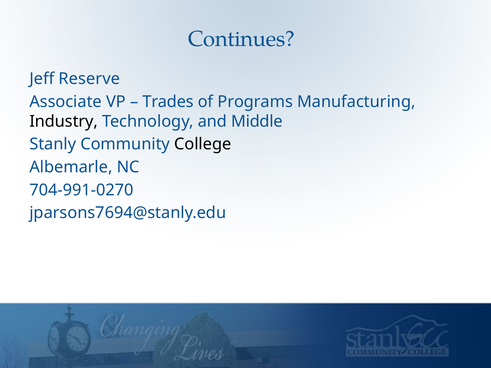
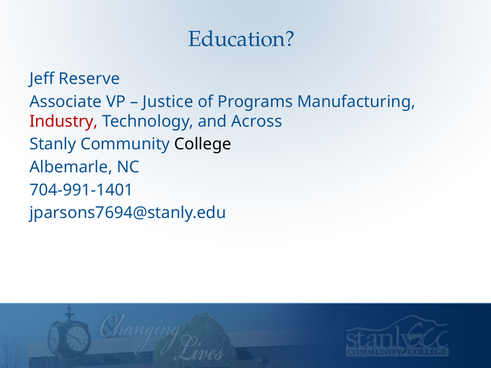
Continues: Continues -> Education (241, 39)
Trades: Trades -> Justice (168, 102)
Industry colour: black -> red (64, 121)
Middle: Middle -> Across (257, 121)
704-991-0270: 704-991-0270 -> 704-991-1401 (81, 190)
